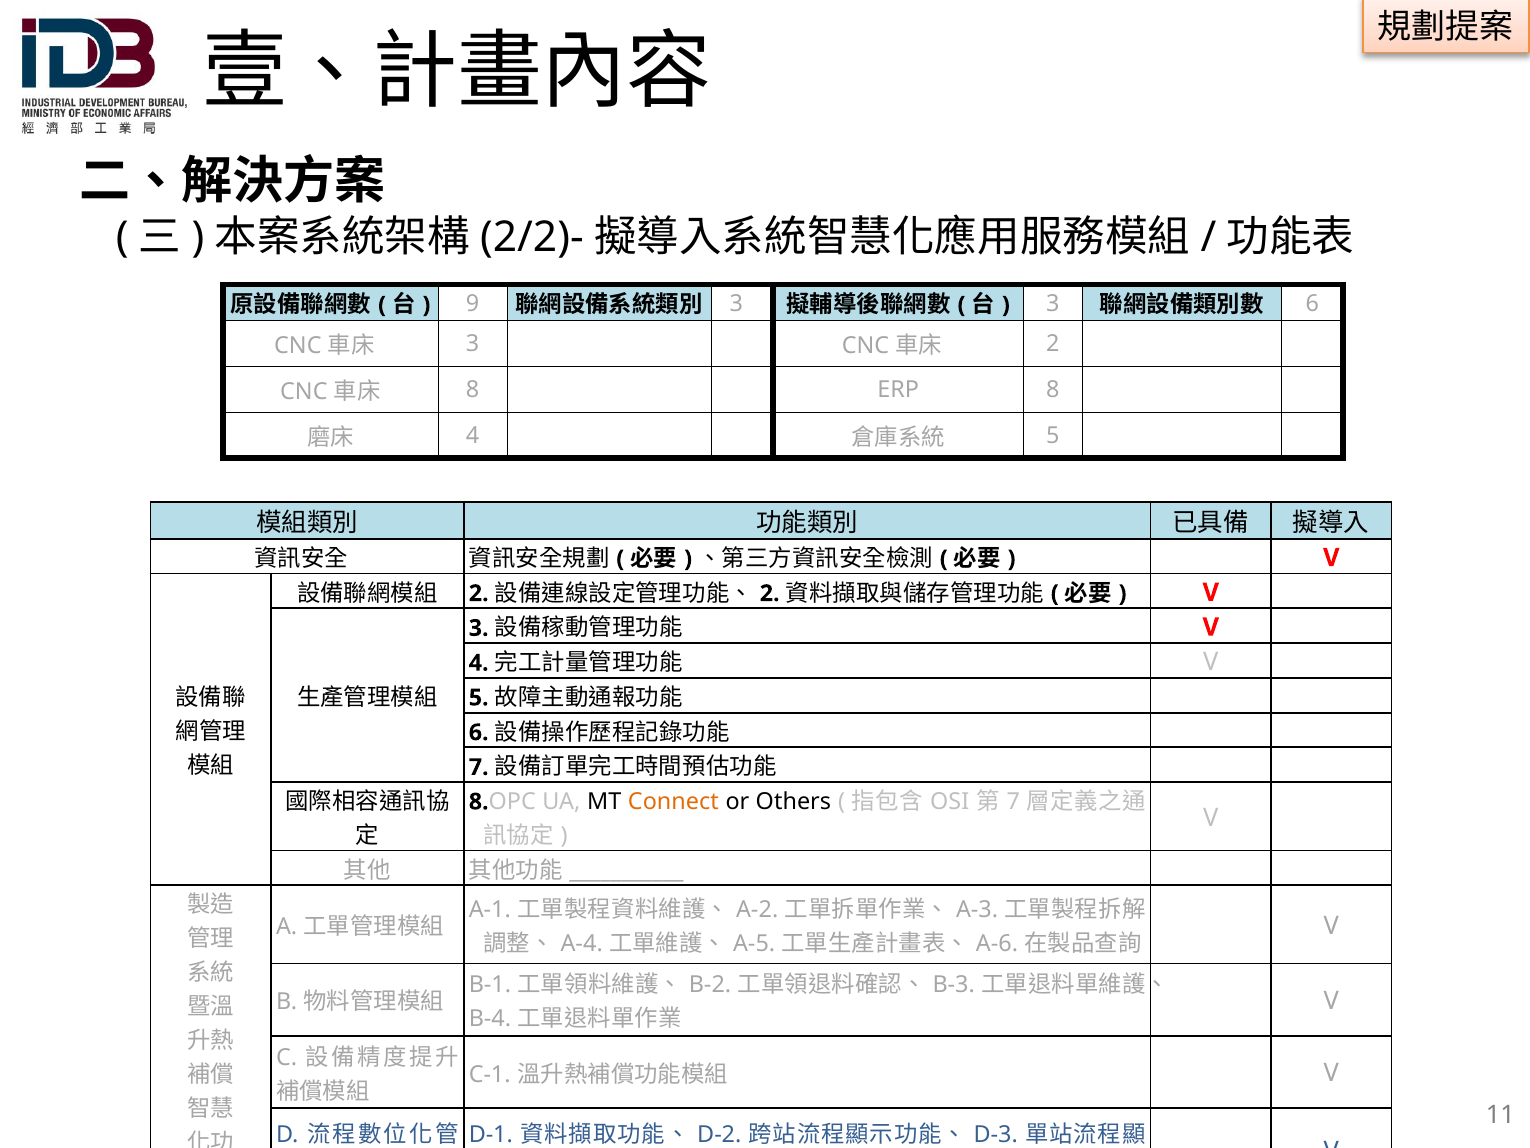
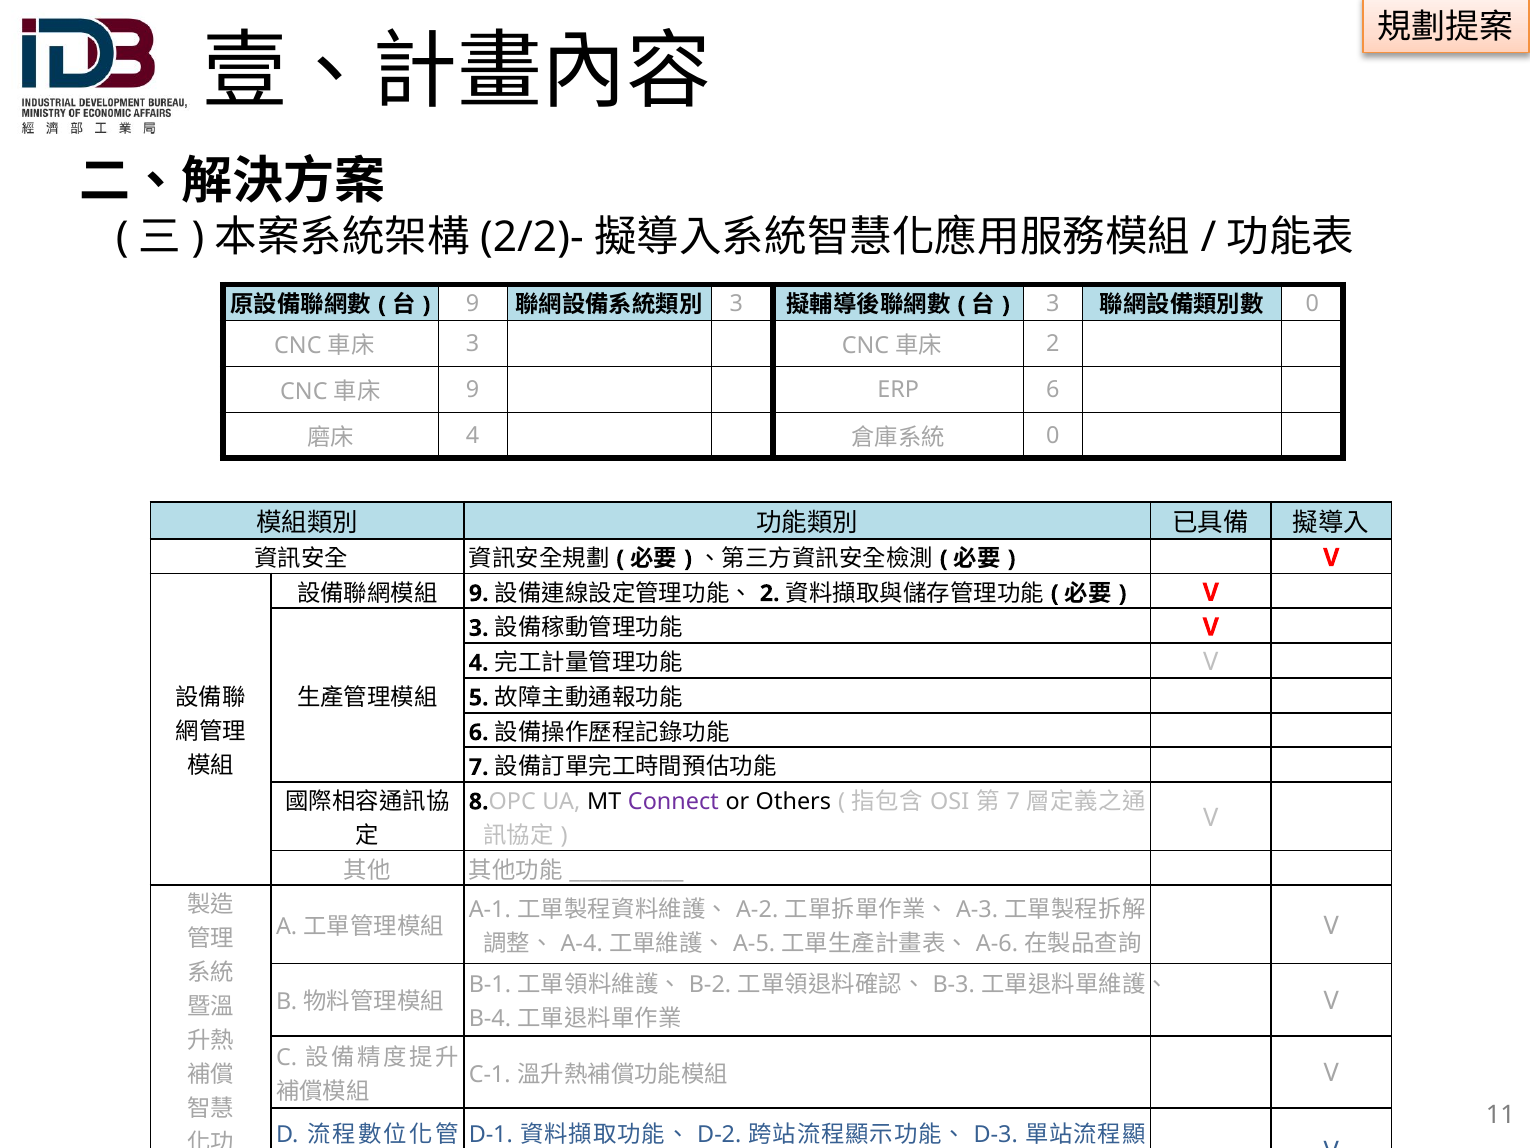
6: 6 -> 0 (1312, 304)
8: 8 -> 9 (473, 390)
ERP 8: 8 -> 6 (1053, 390)
5: 5 -> 0 (1053, 436)
2: 2 -> 9 (479, 593)
Connect colour: orange -> purple (673, 801)
